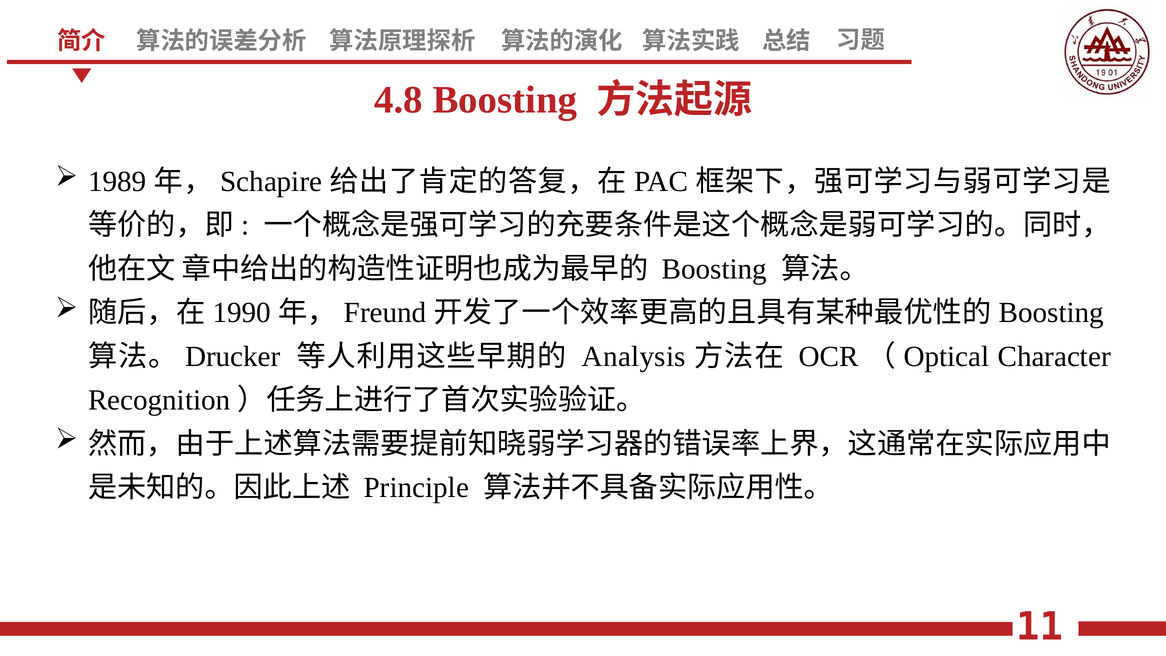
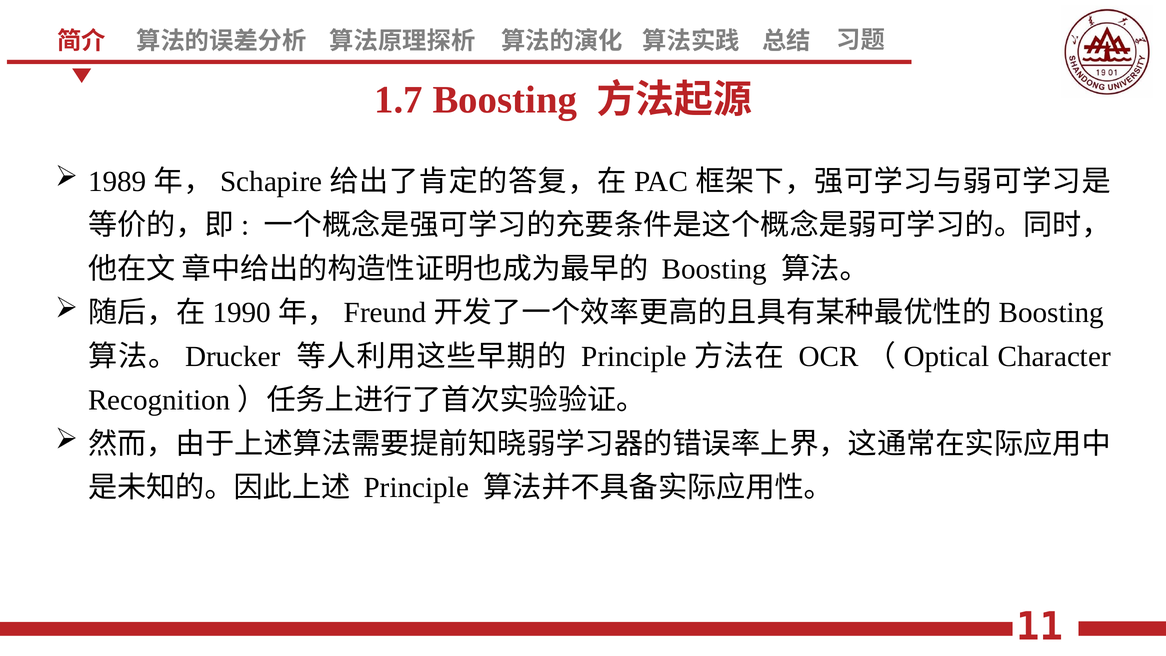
4.8: 4.8 -> 1.7 (399, 100)
Analysis: Analysis -> Principle (634, 356)
